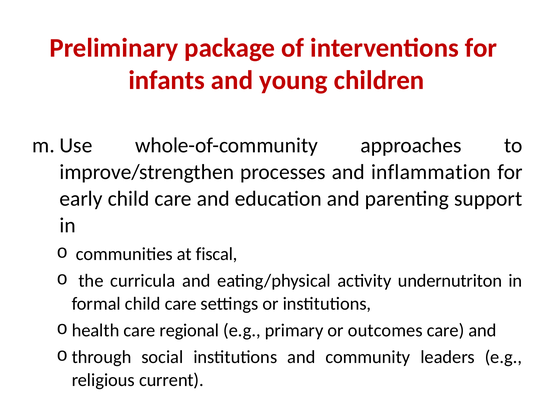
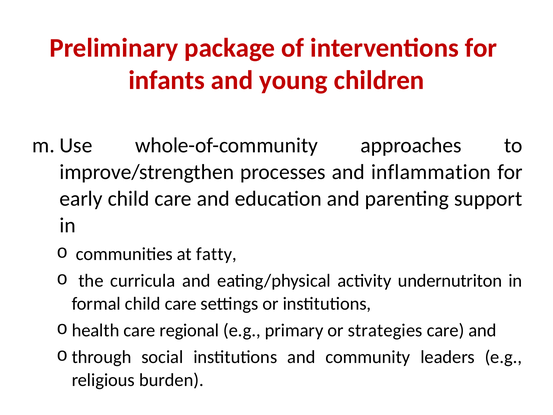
fiscal: fiscal -> fatty (217, 254)
outcomes: outcomes -> strategies (385, 330)
current: current -> burden (171, 380)
